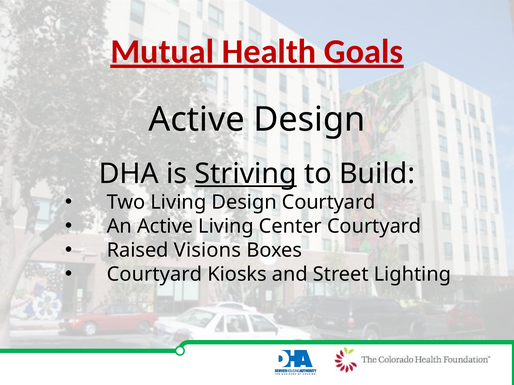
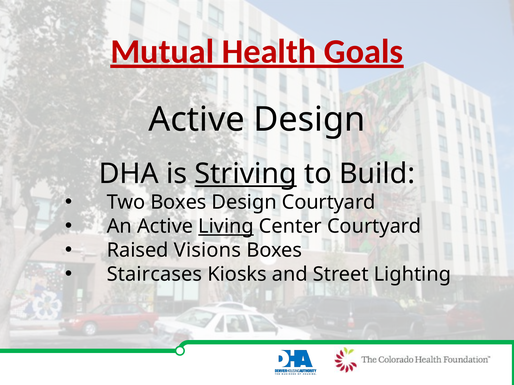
Two Living: Living -> Boxes (178, 203)
Living underline: none -> present (226, 227)
Courtyard: Courtyard -> Staircases (154, 275)
